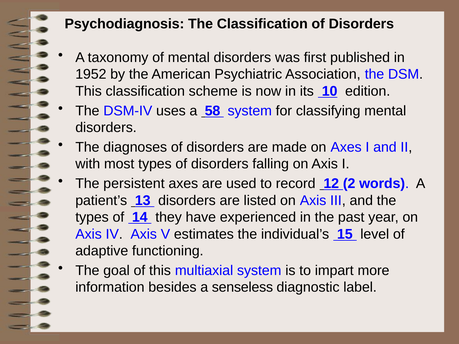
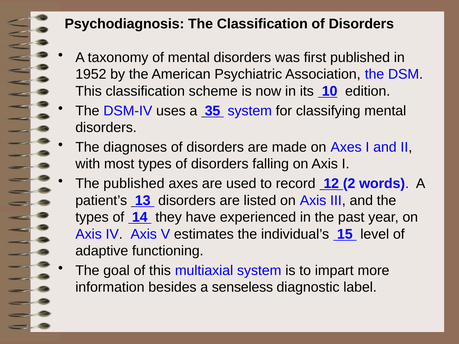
58: 58 -> 35 (213, 111)
The persistent: persistent -> published (134, 184)
